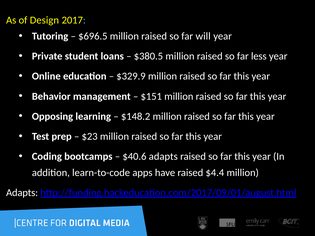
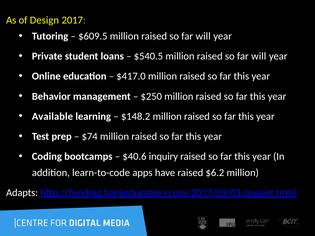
$696.5: $696.5 -> $609.5 (93, 36)
$380.5: $380.5 -> $540.5 (148, 56)
less: less -> will (259, 56)
$329.9: $329.9 -> $417.0 (131, 76)
$151: $151 -> $250 (151, 96)
Opposing: Opposing -> Available (52, 116)
$23: $23 -> $74 (90, 137)
$40.6 adapts: adapts -> inquiry (163, 157)
$4.4: $4.4 -> $6.2 (215, 173)
